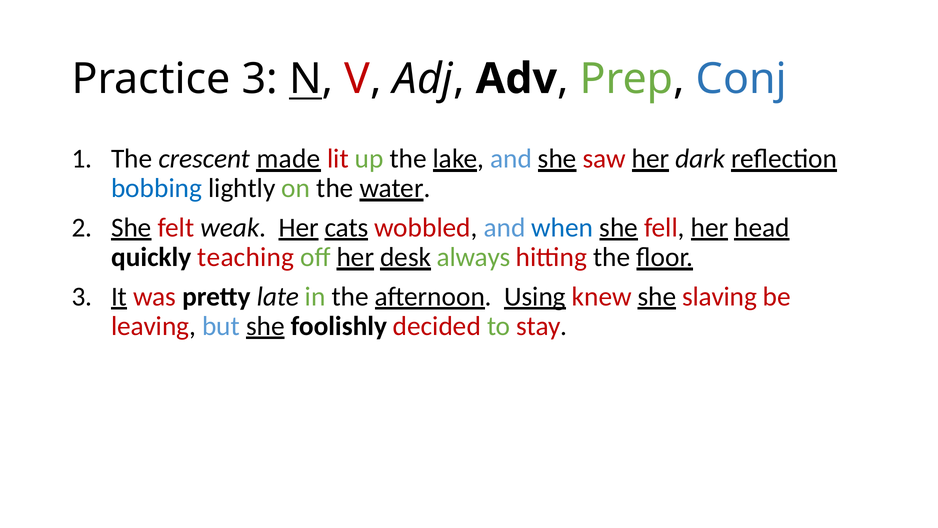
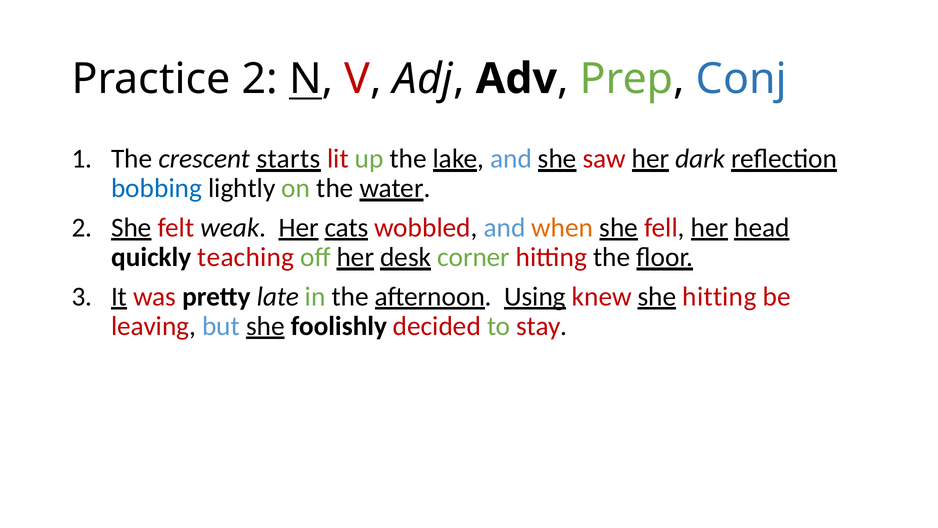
Practice 3: 3 -> 2 (260, 79)
made: made -> starts (288, 159)
when colour: blue -> orange (562, 227)
always: always -> corner (474, 257)
she slaving: slaving -> hitting (719, 296)
